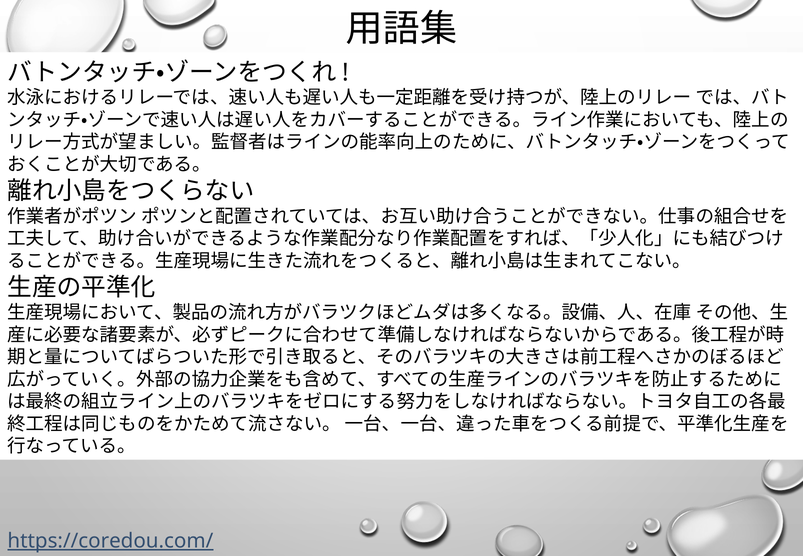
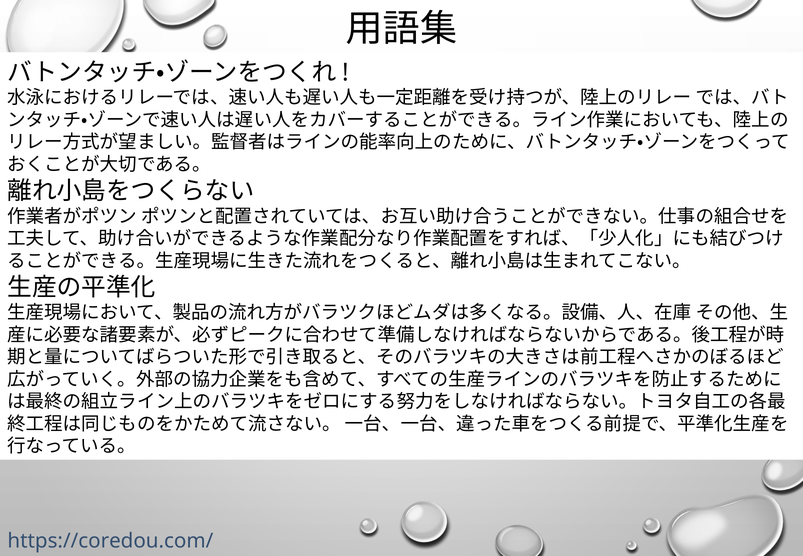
https://coredou.com/ underline: present -> none (110, 541)
